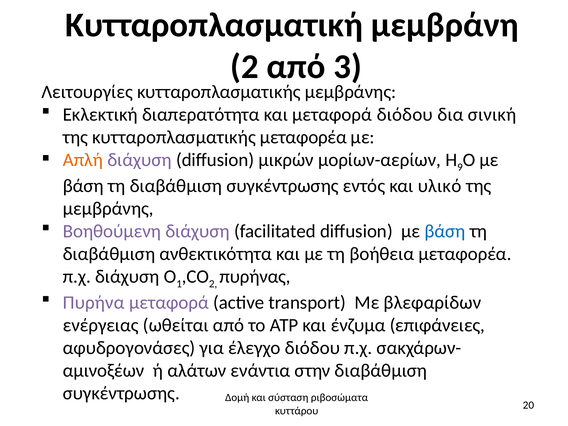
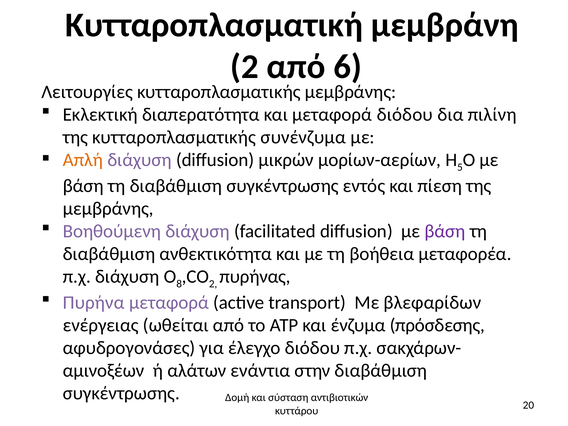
3: 3 -> 6 (348, 67)
σινική: σινική -> πιλίνη (492, 115)
κυτταροπλασματικής μεταφορέα: μεταφορέα -> συνένζυμα (303, 137)
9: 9 -> 5 (460, 167)
υλικό: υλικό -> πίεση (440, 186)
βάση colour: blue -> purple (445, 231)
1: 1 -> 8 (179, 284)
επιφάνειες: επιφάνειες -> πρόσδεσης (437, 325)
ριβοσώματα: ριβοσώματα -> αντιβιοτικών (340, 398)
